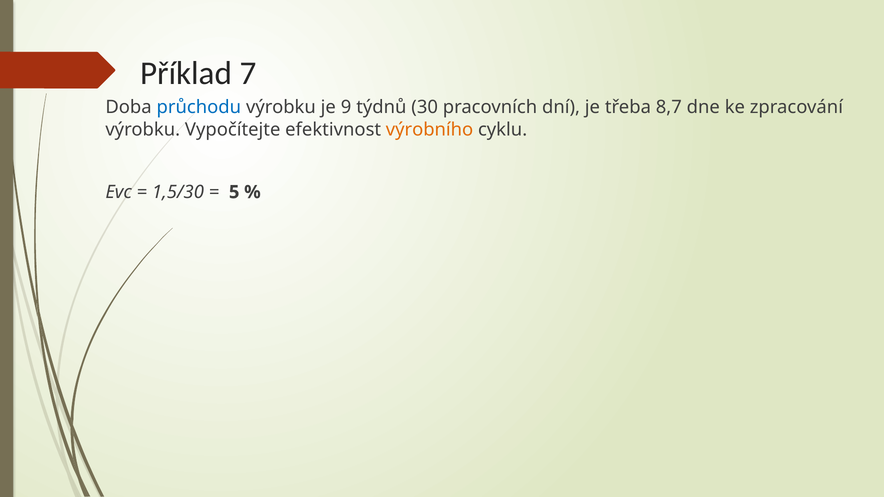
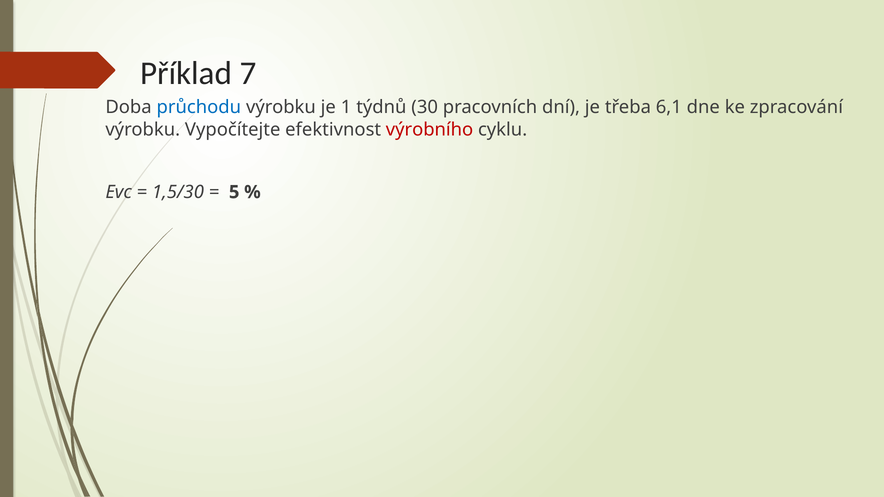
9: 9 -> 1 (346, 107)
8,7: 8,7 -> 6,1 (669, 107)
výrobního colour: orange -> red (430, 130)
